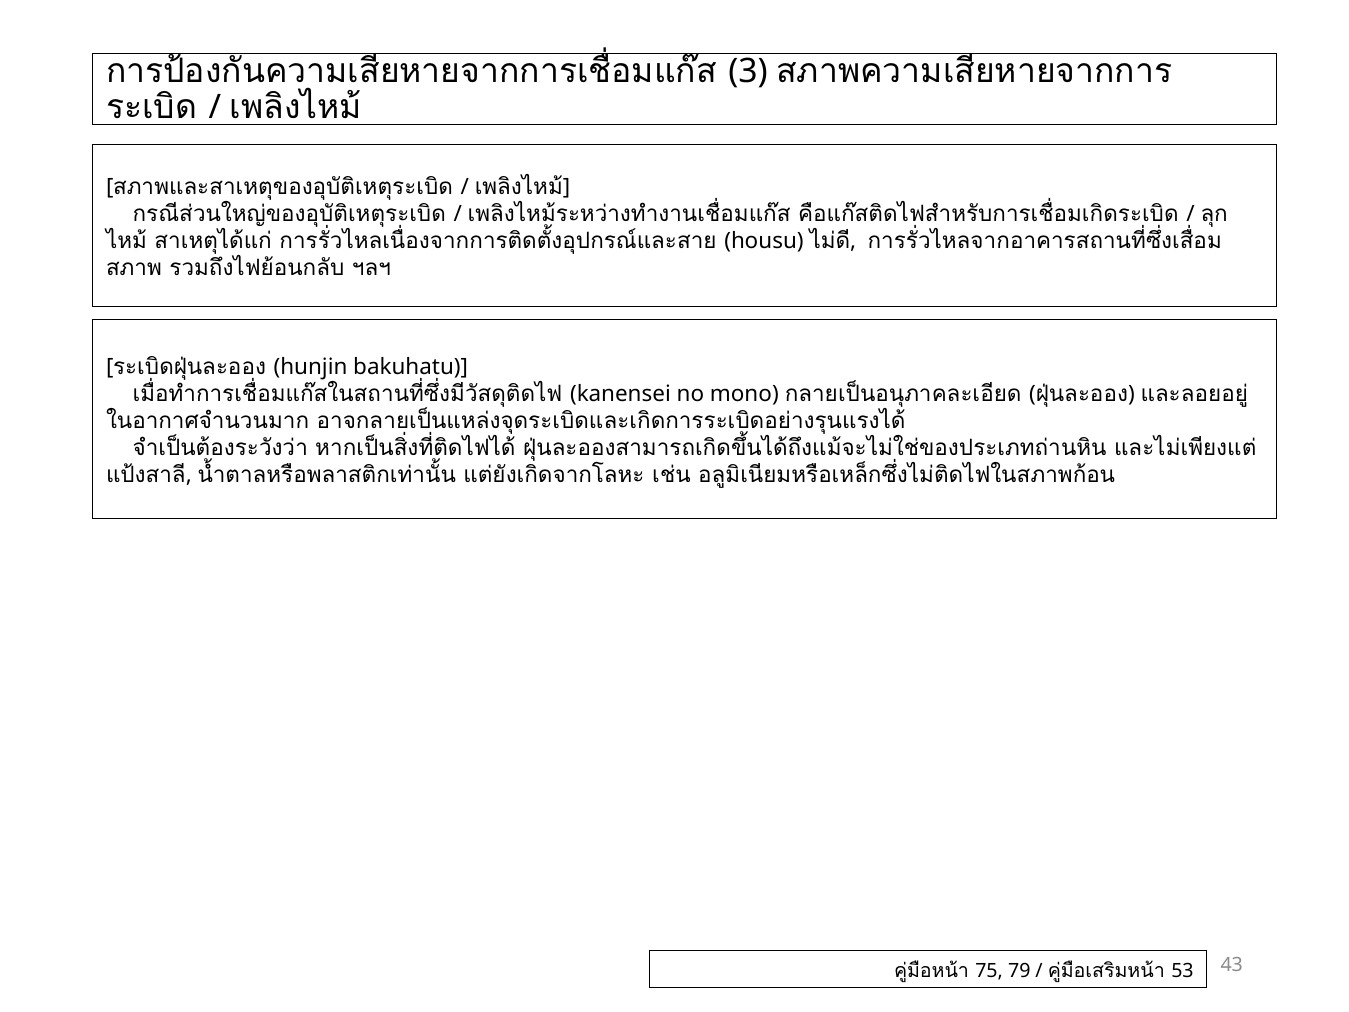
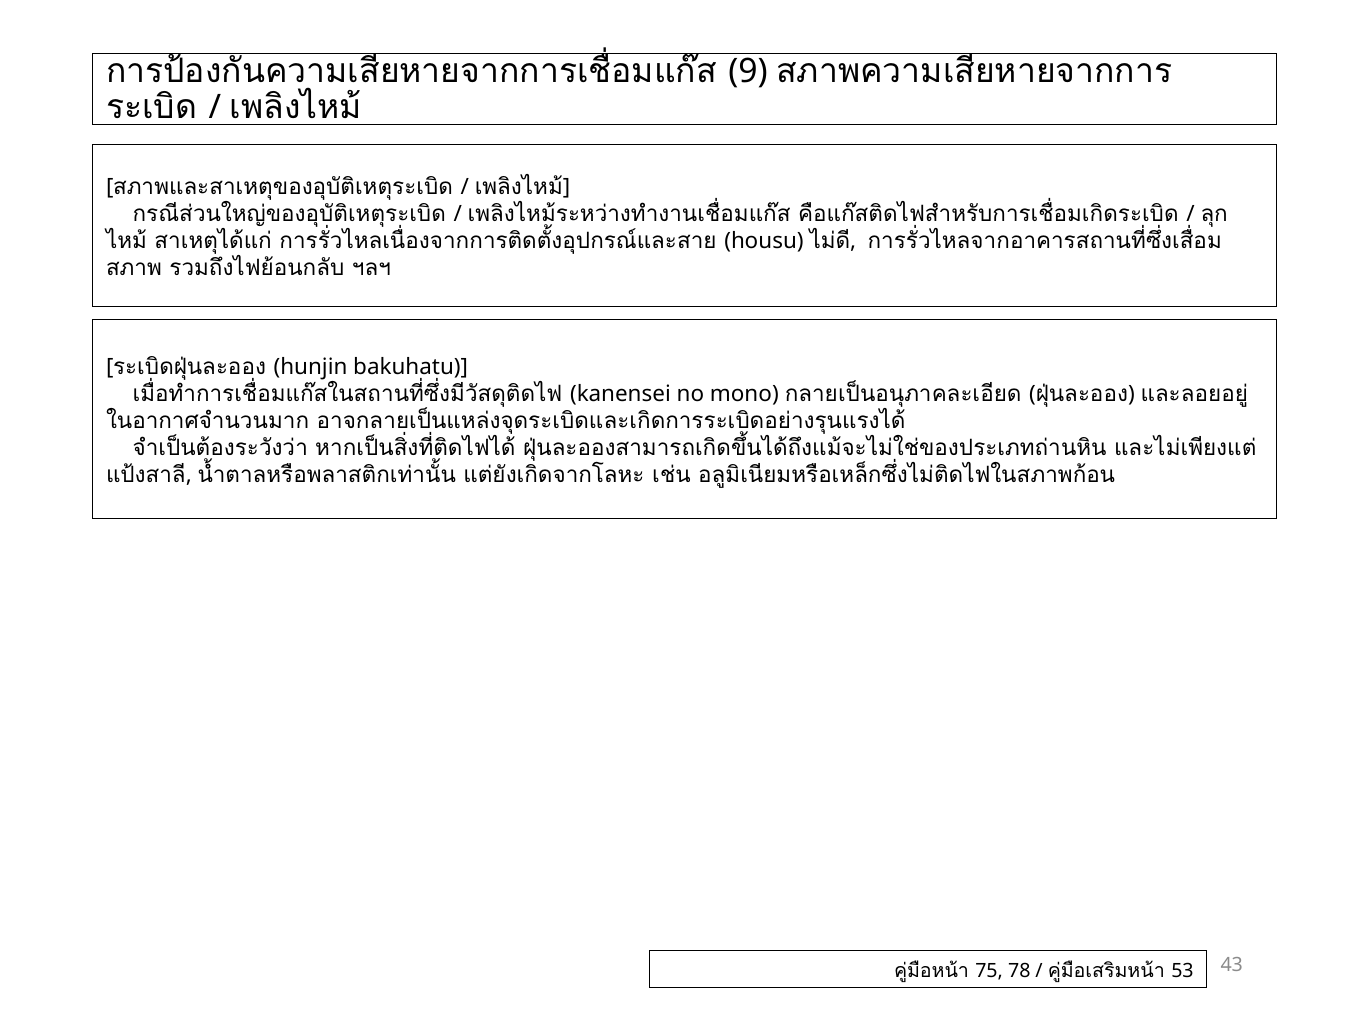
3: 3 -> 9 (748, 71)
79: 79 -> 78 (1019, 970)
